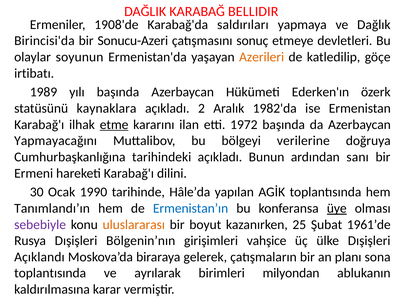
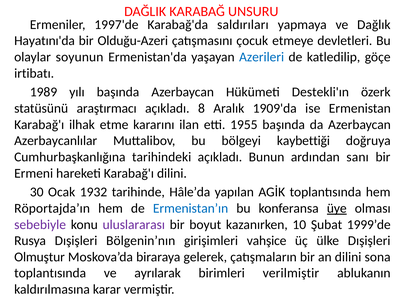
BELLIDIR: BELLIDIR -> UNSURU (253, 11)
1908'de: 1908'de -> 1997'de (116, 25)
Birincisi'da: Birincisi'da -> Hayatını'da (45, 41)
Sonucu-Azeri: Sonucu-Azeri -> Olduğu-Azeri (133, 41)
sonuç: sonuç -> çocuk (252, 41)
Azerileri colour: orange -> blue (262, 57)
Ederken'ın: Ederken'ın -> Destekli'ın (320, 92)
kaynaklara: kaynaklara -> araştırmacı (107, 108)
2: 2 -> 8 (201, 108)
1982'da: 1982'da -> 1909'da (275, 108)
etme underline: present -> none (114, 124)
1972: 1972 -> 1955 (244, 124)
Yapmayacağını: Yapmayacağını -> Azerbaycanlılar (56, 141)
verilerine: verilerine -> kaybettiği (303, 141)
1990: 1990 -> 1932 (94, 192)
Tanımlandı’ın: Tanımlandı’ın -> Röportajda’ın (52, 208)
uluslararası colour: orange -> purple (134, 224)
25: 25 -> 10 (299, 224)
1961’de: 1961’de -> 1999’de (369, 224)
Açıklandı: Açıklandı -> Olmuştur (40, 257)
an planı: planı -> dilini (348, 257)
milyondan: milyondan -> verilmiştir (291, 273)
